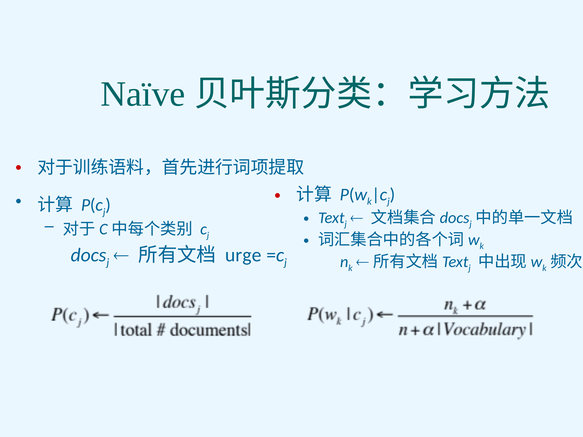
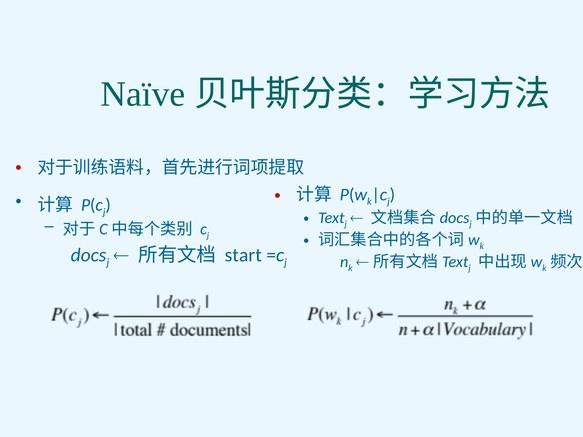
urge: urge -> start (243, 255)
